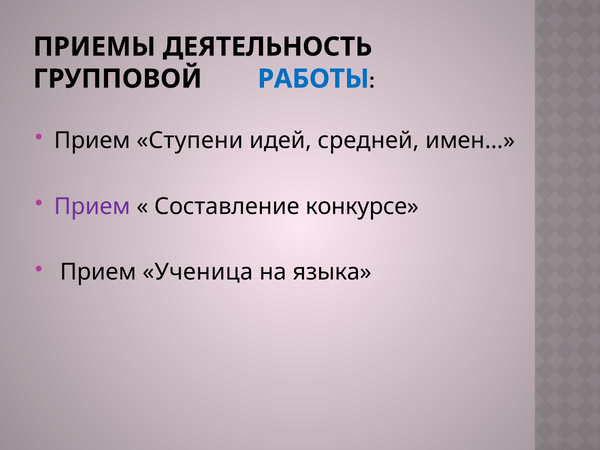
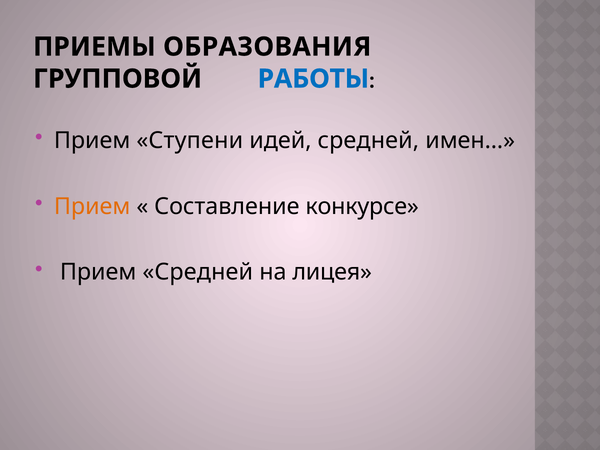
ДЕЯТЕЛЬНОСТЬ: ДЕЯТЕЛЬНОСТЬ -> ОБРАЗОВАНИЯ (267, 47)
Прием colour: purple -> orange (92, 206)
Прием Ученица: Ученица -> Средней (198, 272)
языка: языка -> лицея (332, 272)
